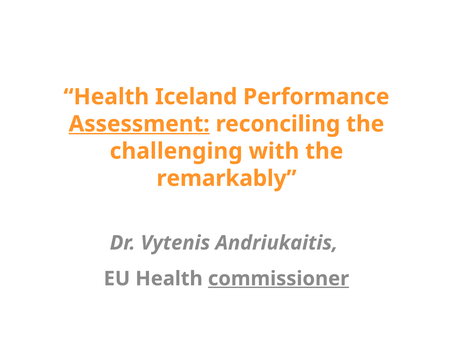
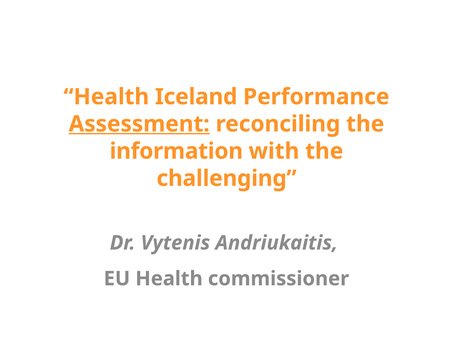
challenging: challenging -> information (176, 151)
remarkably: remarkably -> challenging (227, 178)
commissioner underline: present -> none (279, 278)
